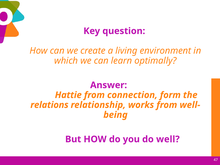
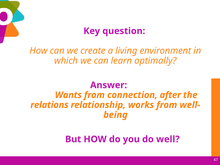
Hattie: Hattie -> Wants (68, 95)
form: form -> after (170, 95)
